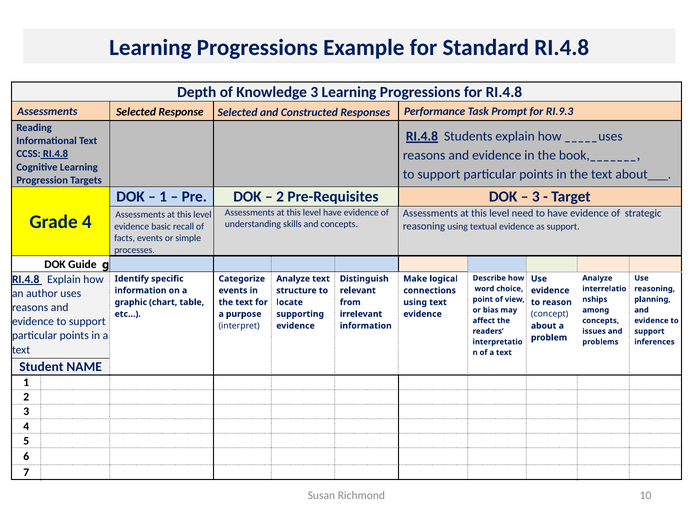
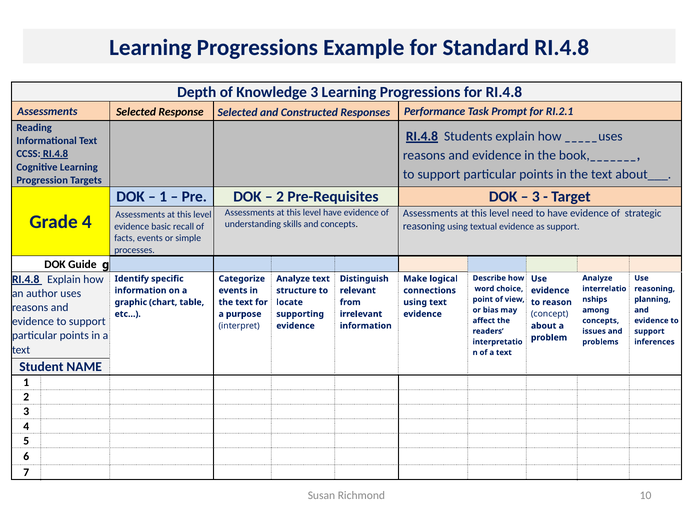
RI.9.3: RI.9.3 -> RI.2.1 (560, 111)
